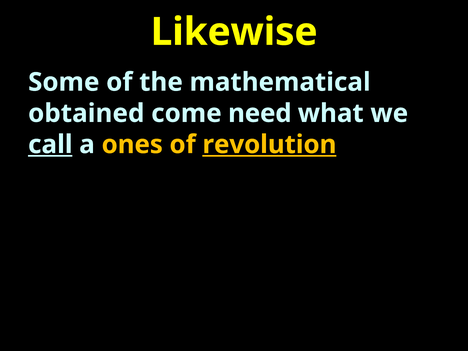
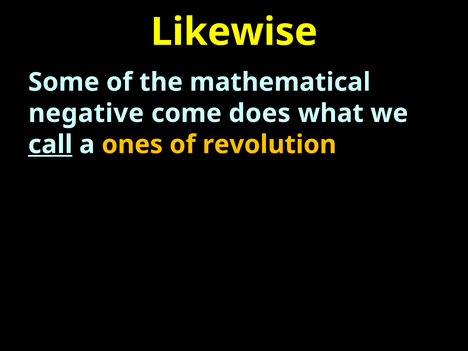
obtained: obtained -> negative (86, 113)
need: need -> does (260, 113)
revolution underline: present -> none (269, 145)
